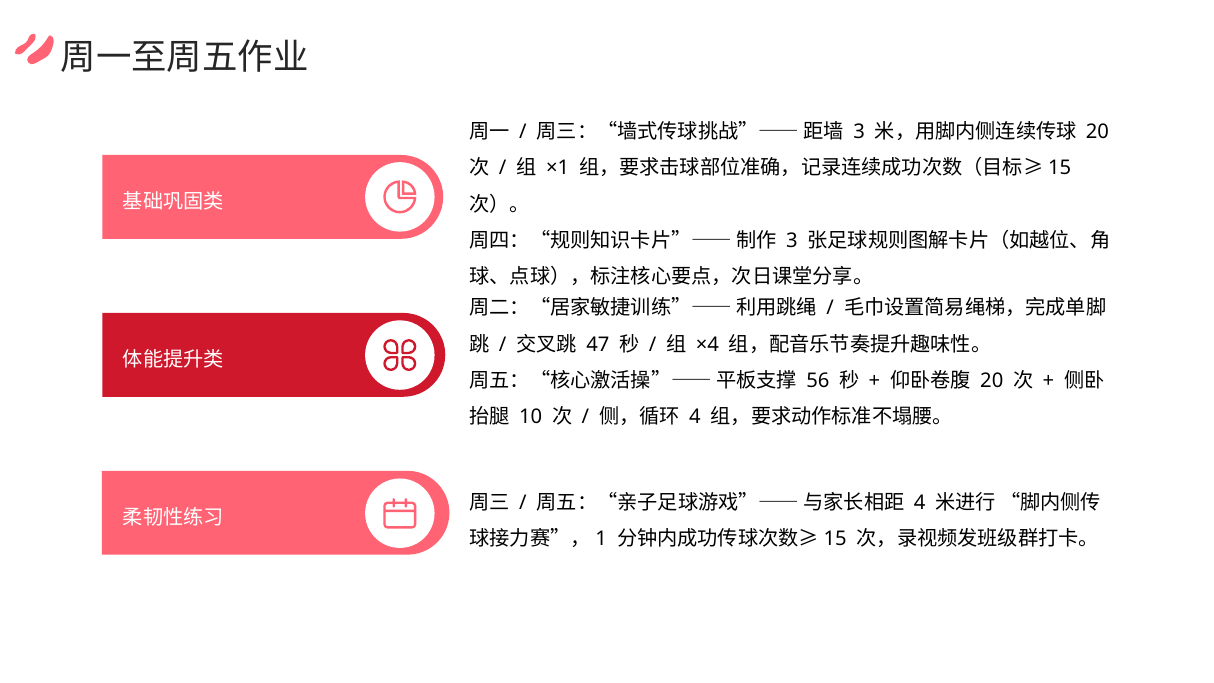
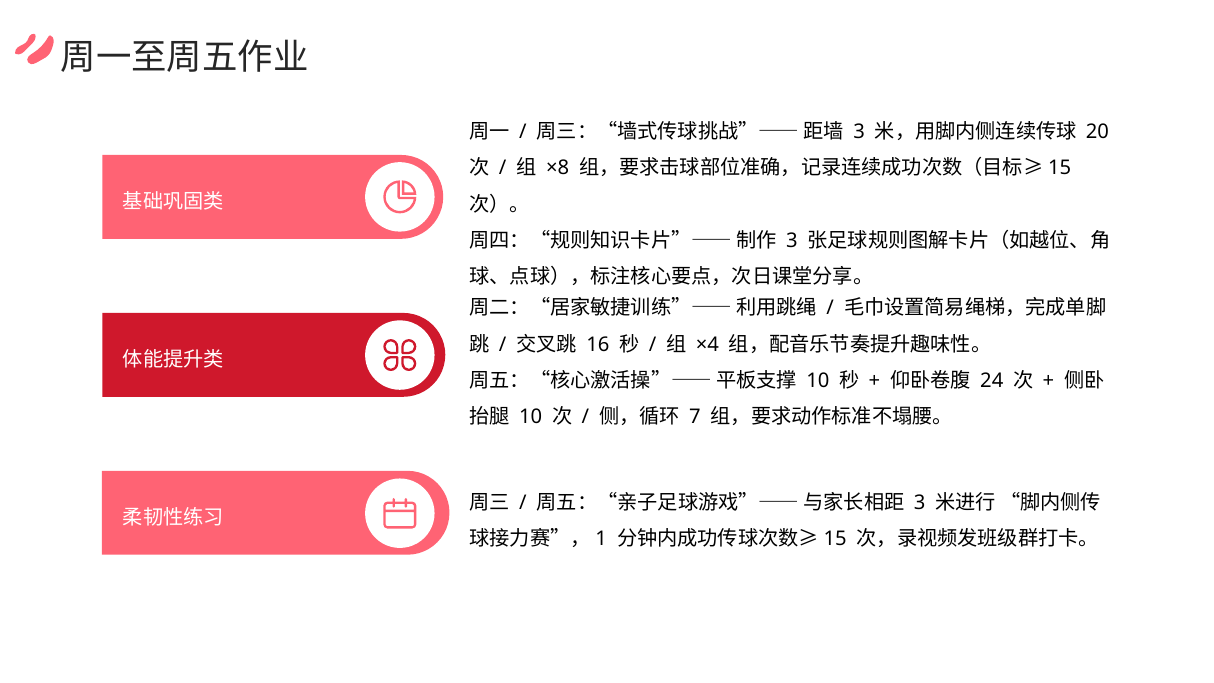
×1: ×1 -> ×8 (558, 168)
47: 47 -> 16 (598, 344)
56: 56 -> 10 (818, 381)
20: 20 -> 24 (992, 381)
4: 4 -> 7 (695, 417)
4: 4 -> 3 (920, 502)
